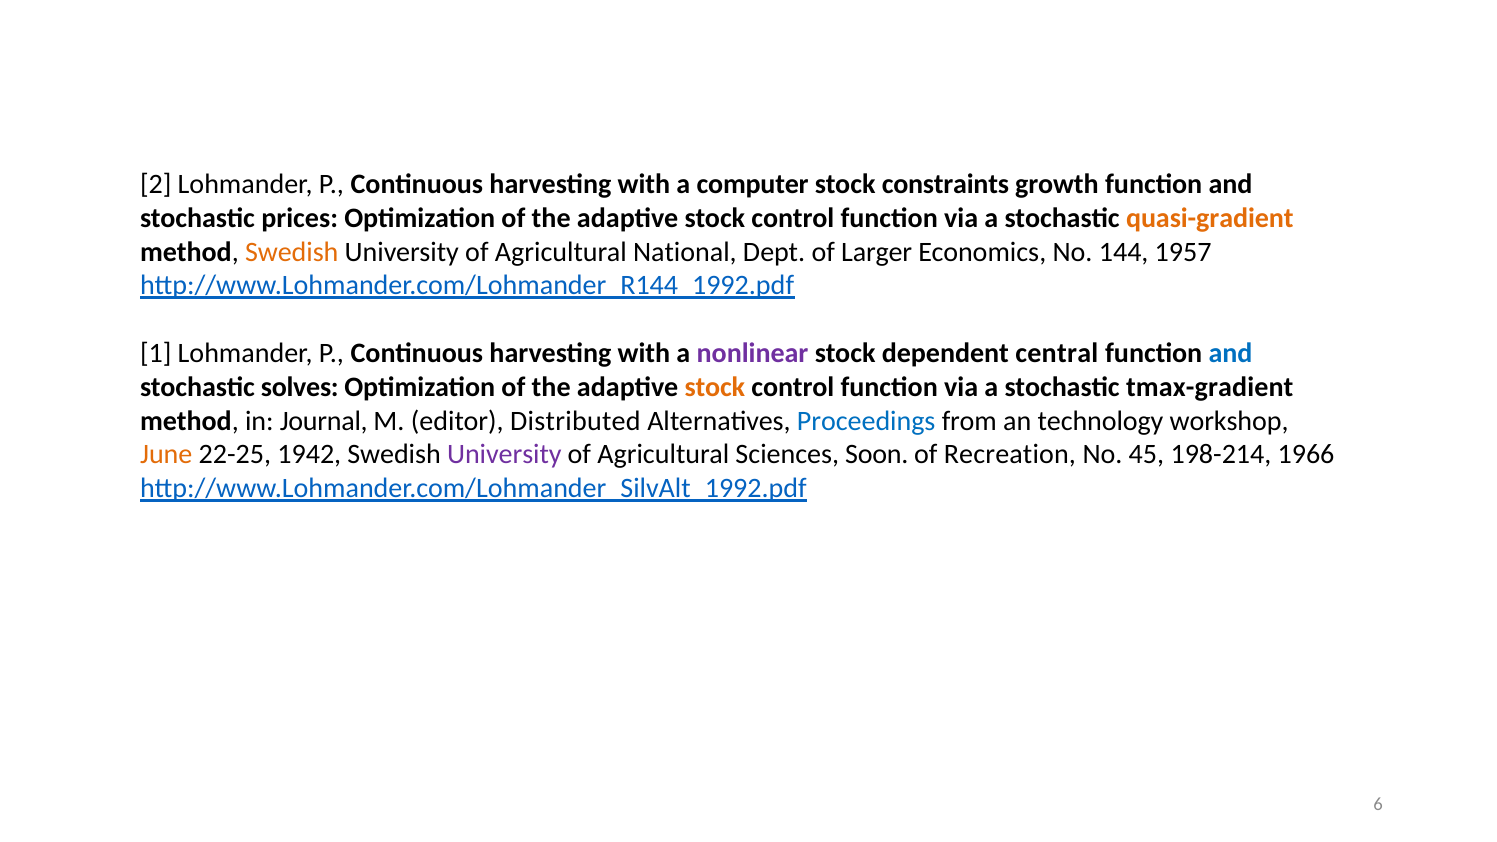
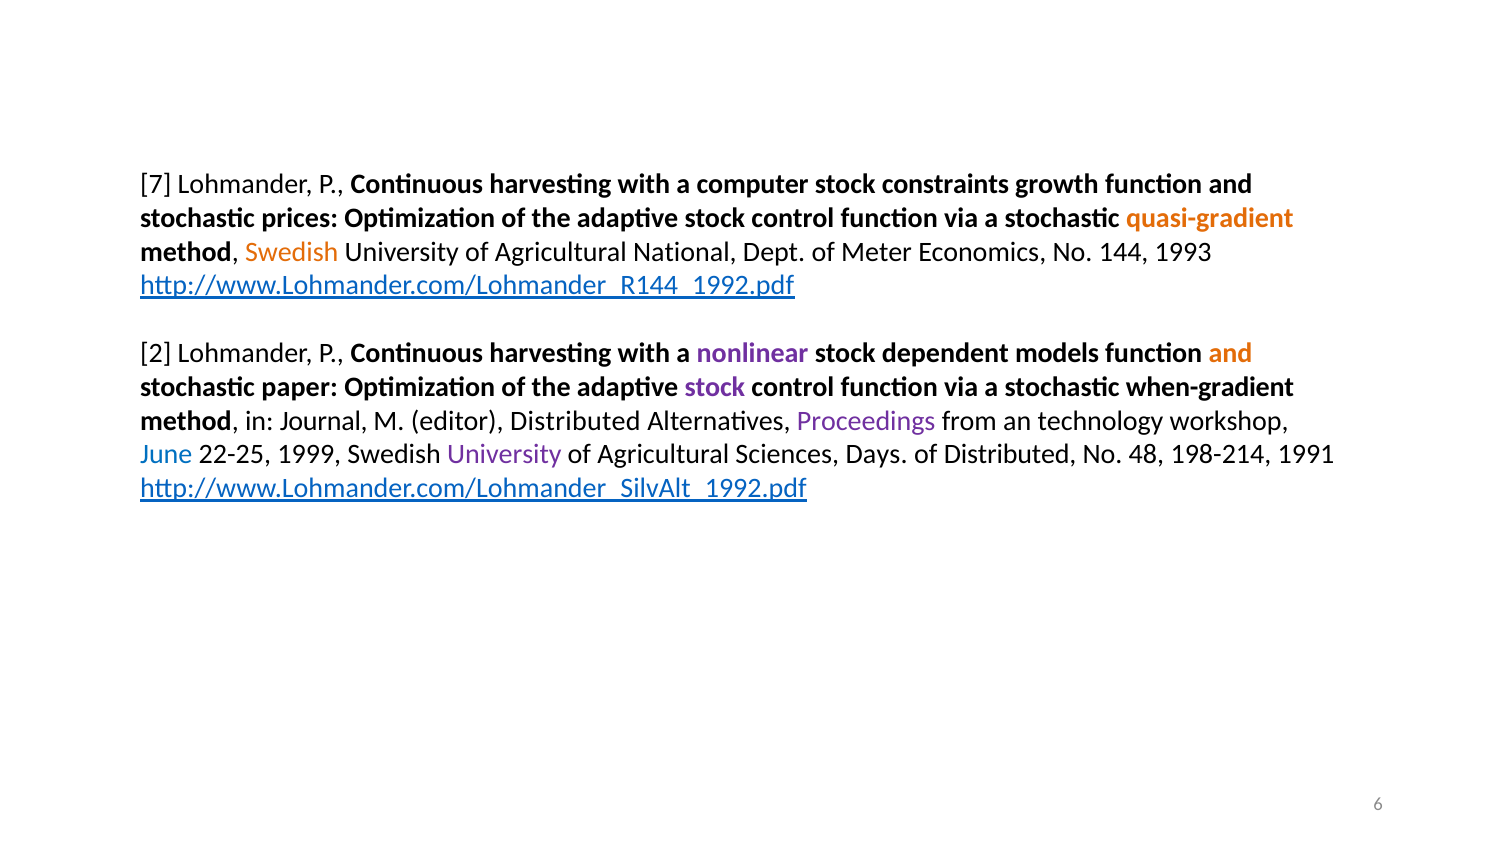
2: 2 -> 7 (156, 185)
Larger: Larger -> Meter (877, 252)
1957: 1957 -> 1993 (1183, 252)
1: 1 -> 2 (156, 354)
central: central -> models (1057, 354)
and colour: blue -> orange (1231, 354)
solves: solves -> paper (300, 387)
stock colour: orange -> purple (715, 387)
tmax-gradient: tmax-gradient -> when-gradient (1210, 387)
Proceedings colour: blue -> purple (866, 421)
June colour: orange -> blue (166, 455)
1942: 1942 -> 1999 (309, 455)
Soon: Soon -> Days (877, 455)
of Recreation: Recreation -> Distributed (1010, 455)
45: 45 -> 48 (1146, 455)
1966: 1966 -> 1991 (1306, 455)
